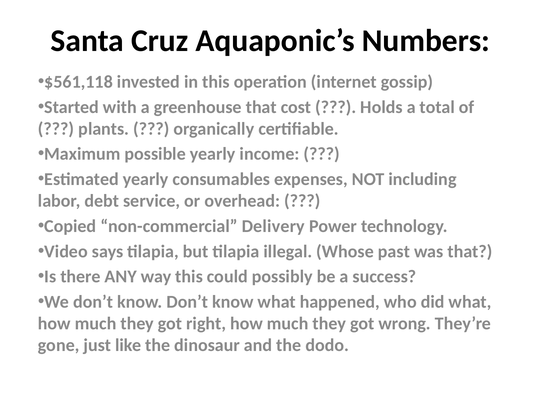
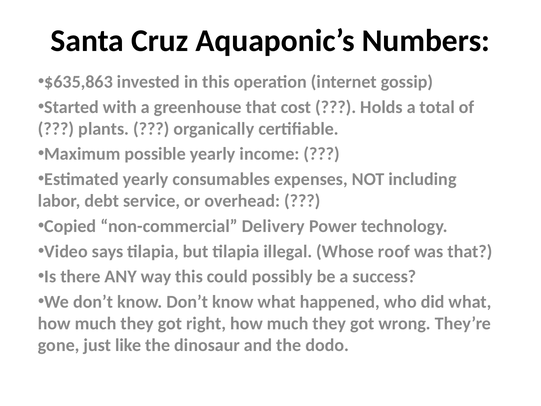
$561,118: $561,118 -> $635,863 (79, 82)
past: past -> roof (394, 251)
